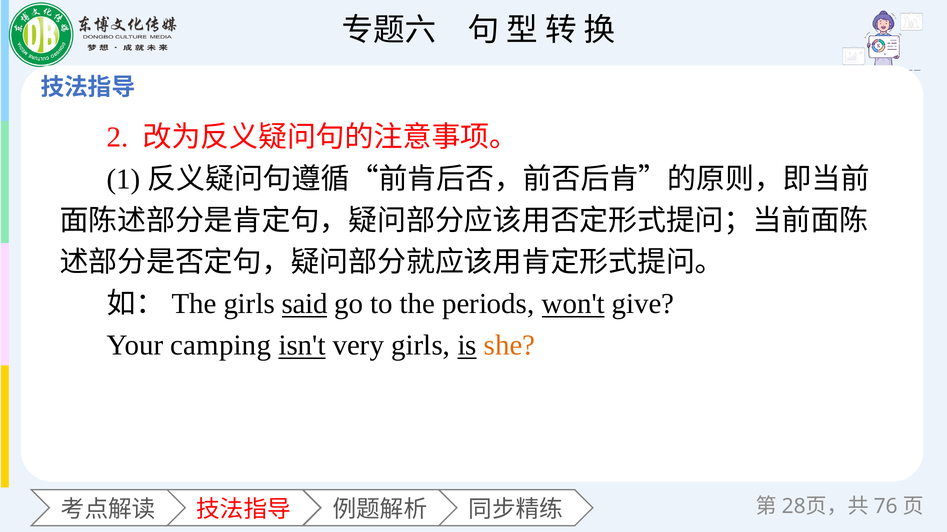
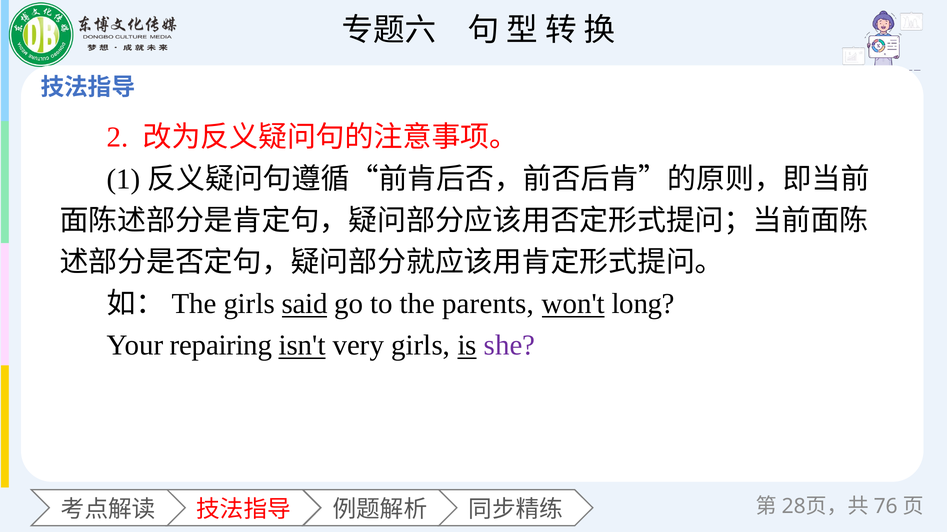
periods: periods -> parents (488, 304)
give: give -> long (643, 304)
camping: camping -> repairing (221, 346)
she colour: orange -> purple (510, 346)
